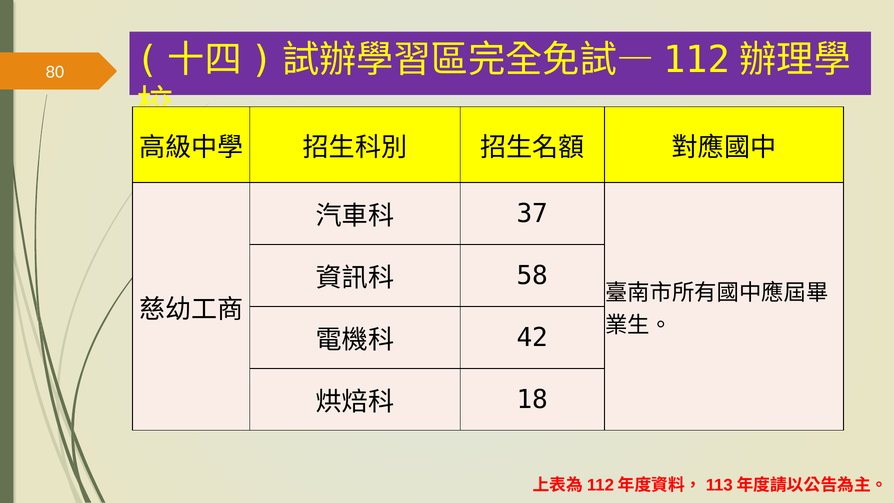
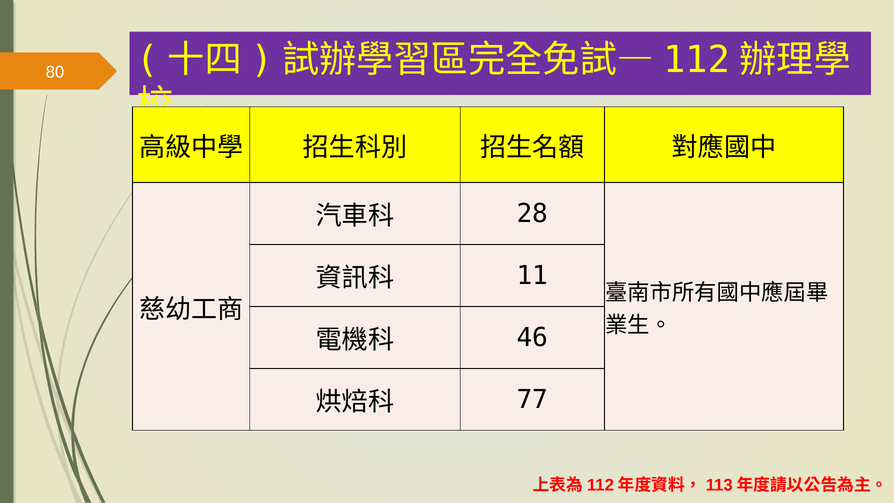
37: 37 -> 28 (532, 214)
58: 58 -> 11 (532, 276)
42: 42 -> 46 (532, 338)
18: 18 -> 77 (532, 400)
